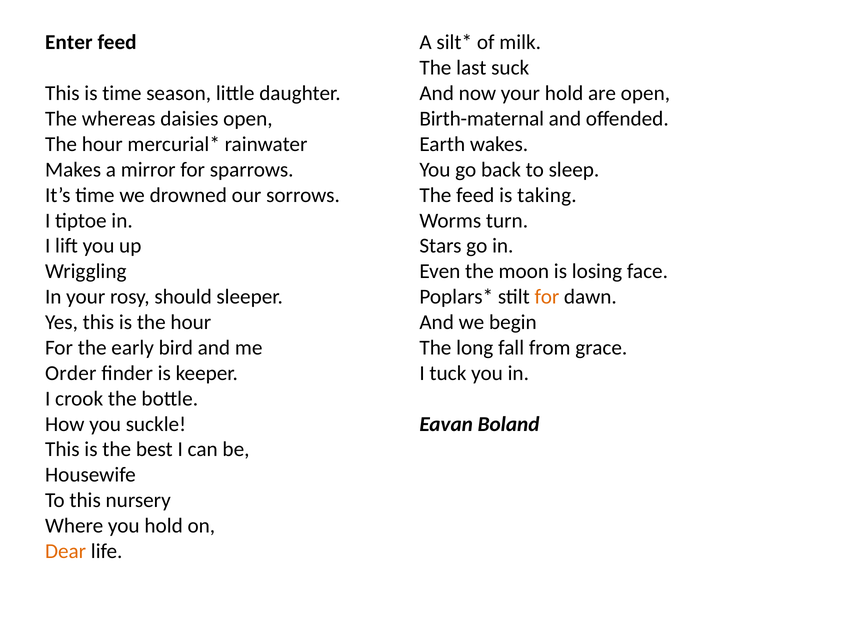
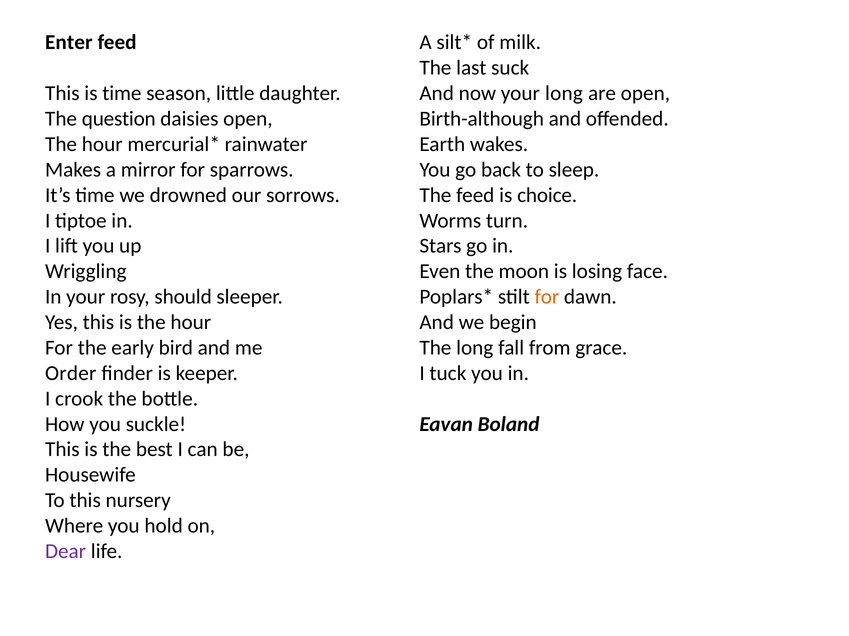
your hold: hold -> long (564, 93)
whereas: whereas -> question (119, 119)
Birth-maternal: Birth-maternal -> Birth-although (482, 119)
taking: taking -> choice (547, 195)
Dear colour: orange -> purple (66, 552)
